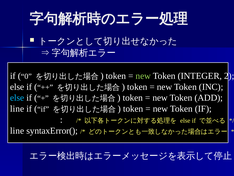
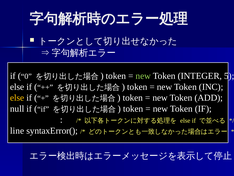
2: 2 -> 5 (229, 76)
else colour: light blue -> yellow (17, 98)
line: line -> null (17, 108)
